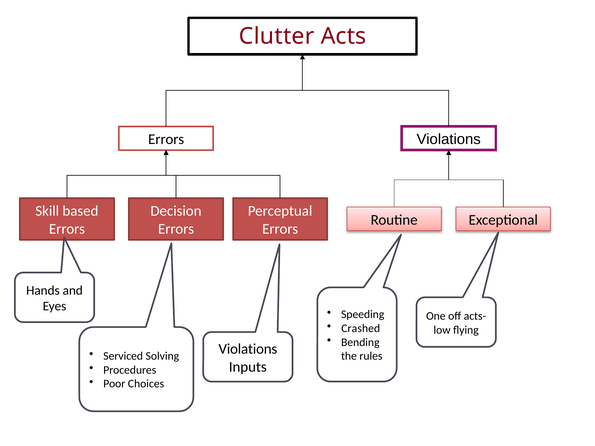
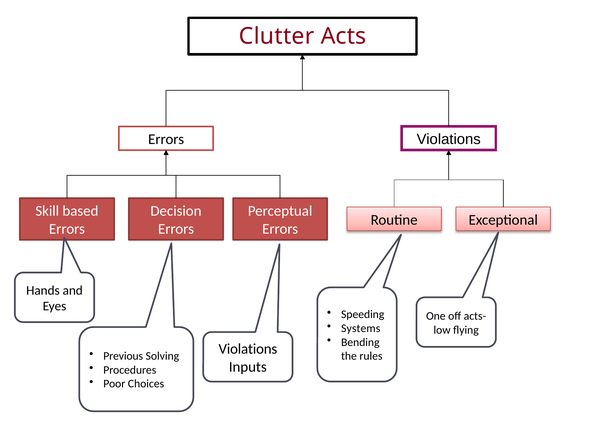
Crashed: Crashed -> Systems (361, 329)
Serviced: Serviced -> Previous (123, 356)
